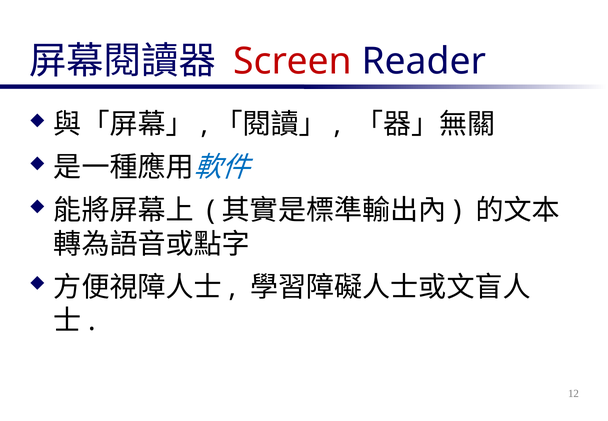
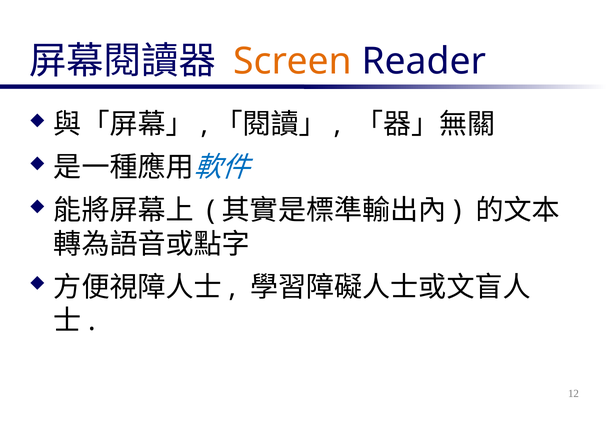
Screen colour: red -> orange (293, 61)
